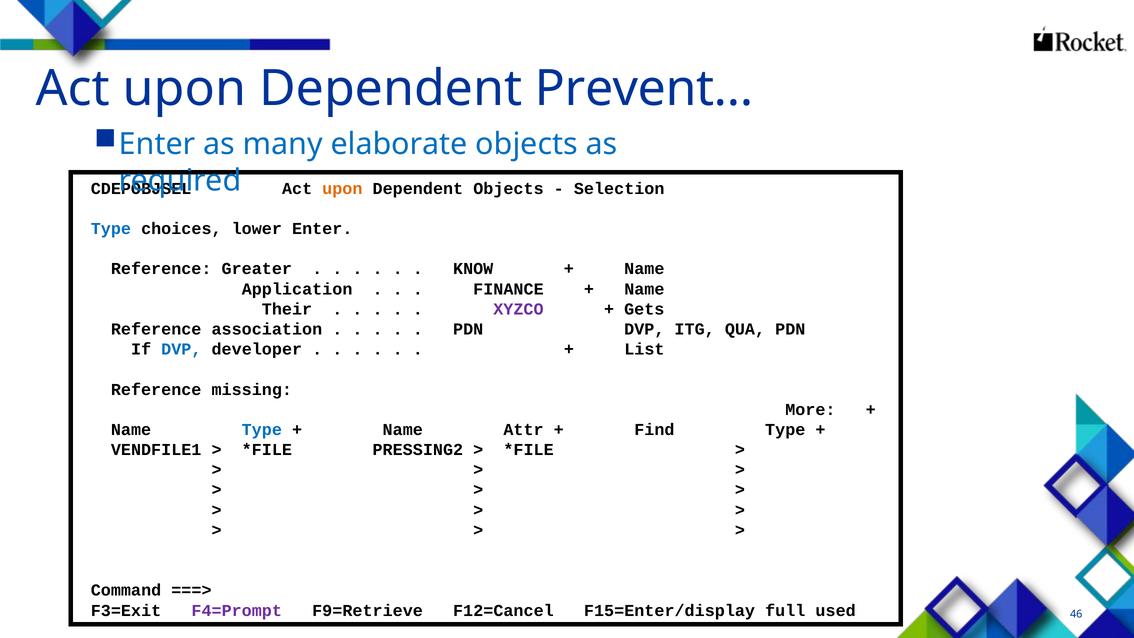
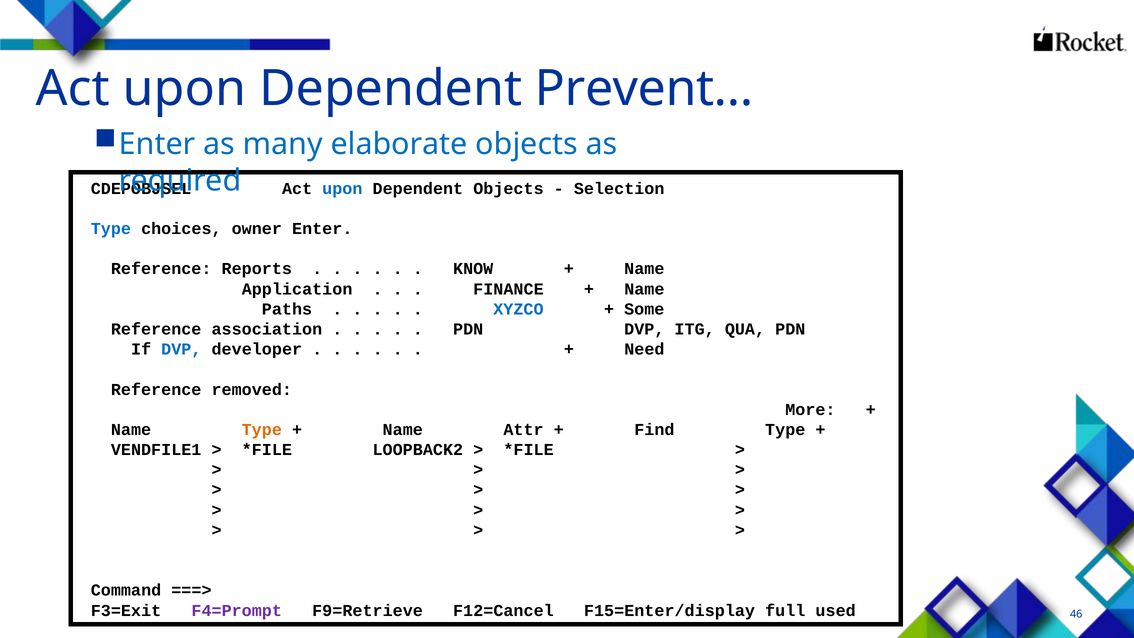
upon colour: orange -> blue (342, 189)
lower: lower -> owner (257, 229)
Greater: Greater -> Reports (257, 269)
Their: Their -> Paths (287, 309)
XYZCO colour: purple -> blue (518, 309)
Gets: Gets -> Some (644, 309)
List: List -> Need (644, 349)
missing: missing -> removed (252, 389)
Type colour: blue -> orange (262, 430)
PRESSING2: PRESSING2 -> LOOPBACK2 (418, 450)
